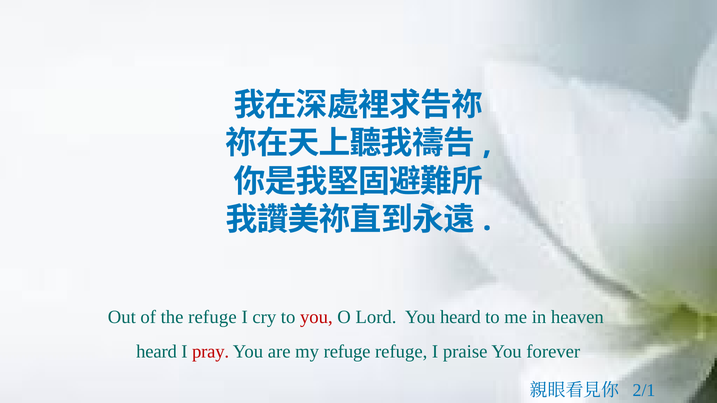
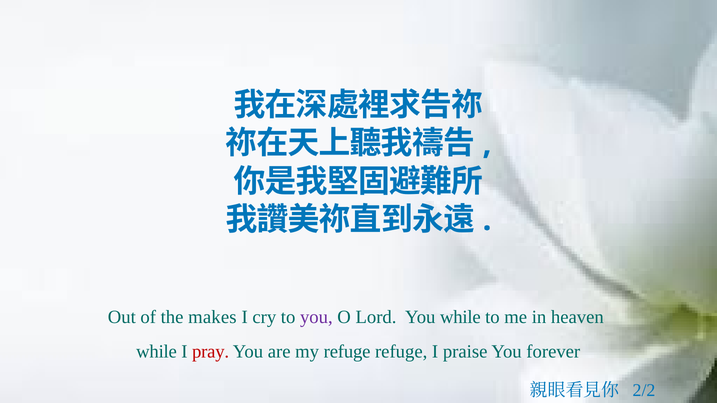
the refuge: refuge -> makes (212, 318)
you colour: red -> purple (316, 318)
You heard: heard -> while (460, 318)
heard: heard -> while (157, 352)
2/1: 2/1 -> 2/2 (644, 390)
